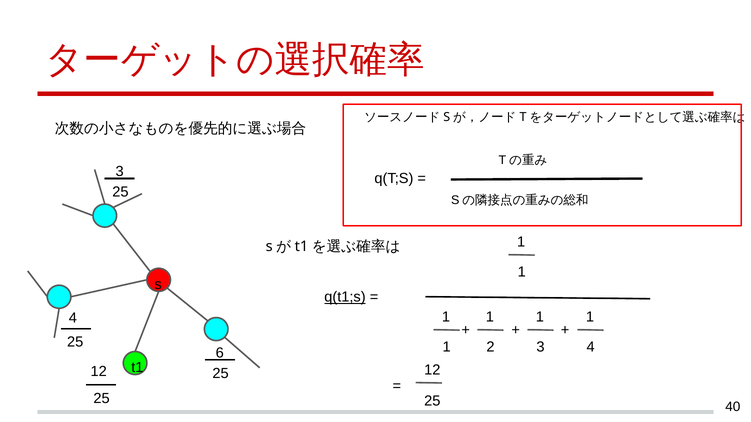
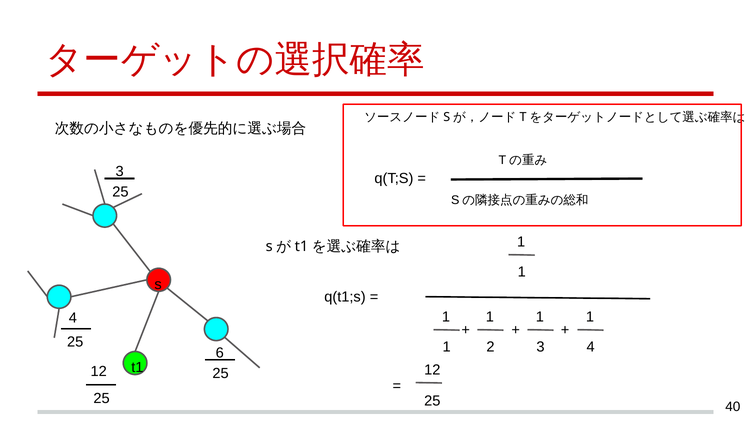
q(t1;s underline: present -> none (345, 297)
